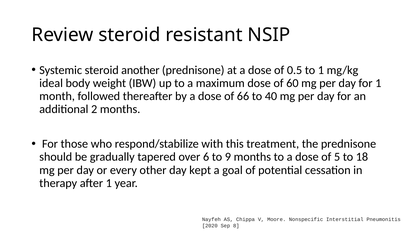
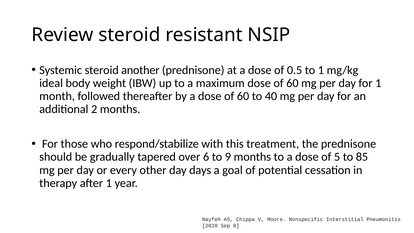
a dose of 66: 66 -> 60 (243, 96)
18: 18 -> 85 (362, 157)
kept: kept -> days (200, 170)
